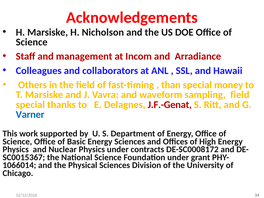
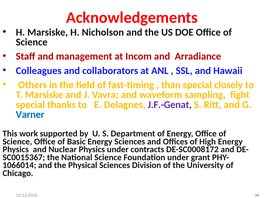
money: money -> closely (229, 85)
sampling field: field -> fight (240, 95)
J.F.-Genat colour: red -> purple (170, 105)
